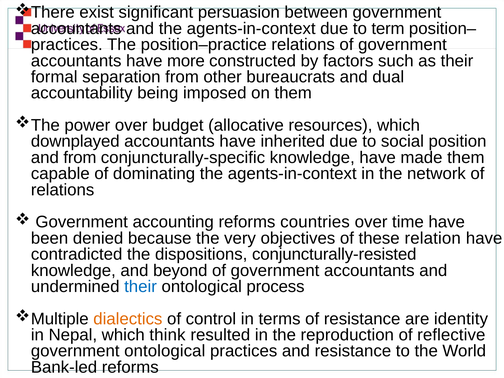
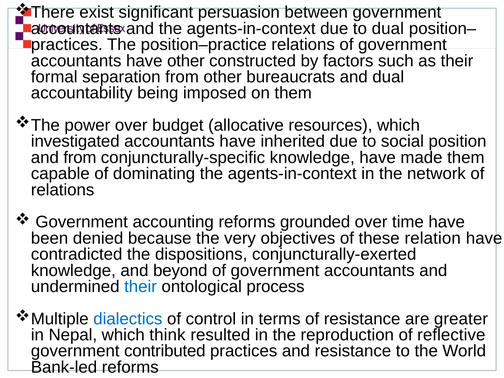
to term: term -> dual (388, 29)
have more: more -> other (186, 61)
downplayed: downplayed -> investigated (75, 141)
countries: countries -> grounded (315, 222)
conjuncturally-resisted: conjuncturally-resisted -> conjuncturally-exerted (334, 254)
dialectics colour: orange -> blue (128, 319)
identity: identity -> greater (461, 319)
government ontological: ontological -> contributed (165, 351)
